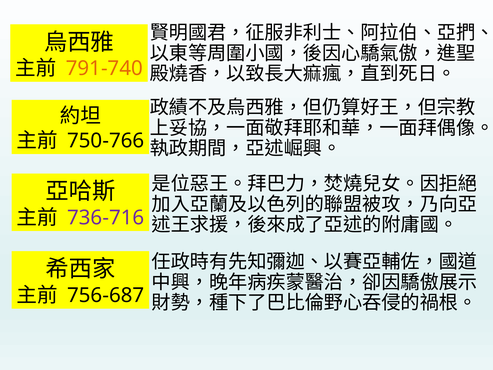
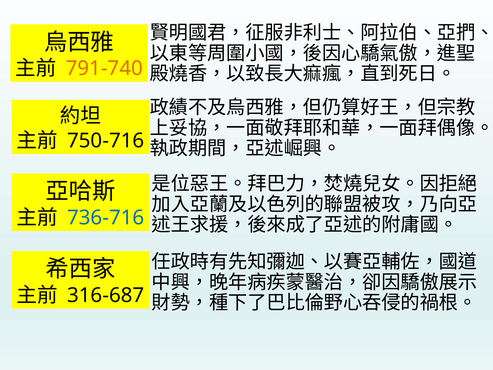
750-766: 750-766 -> 750-716 (106, 141)
736-716 colour: purple -> blue (106, 217)
756-687: 756-687 -> 316-687 (106, 295)
